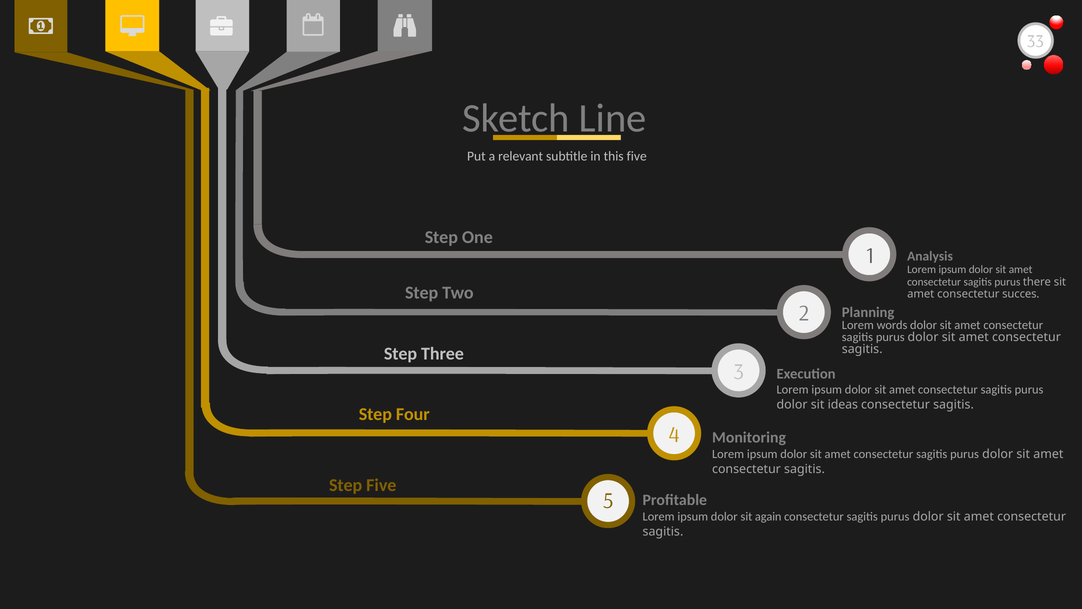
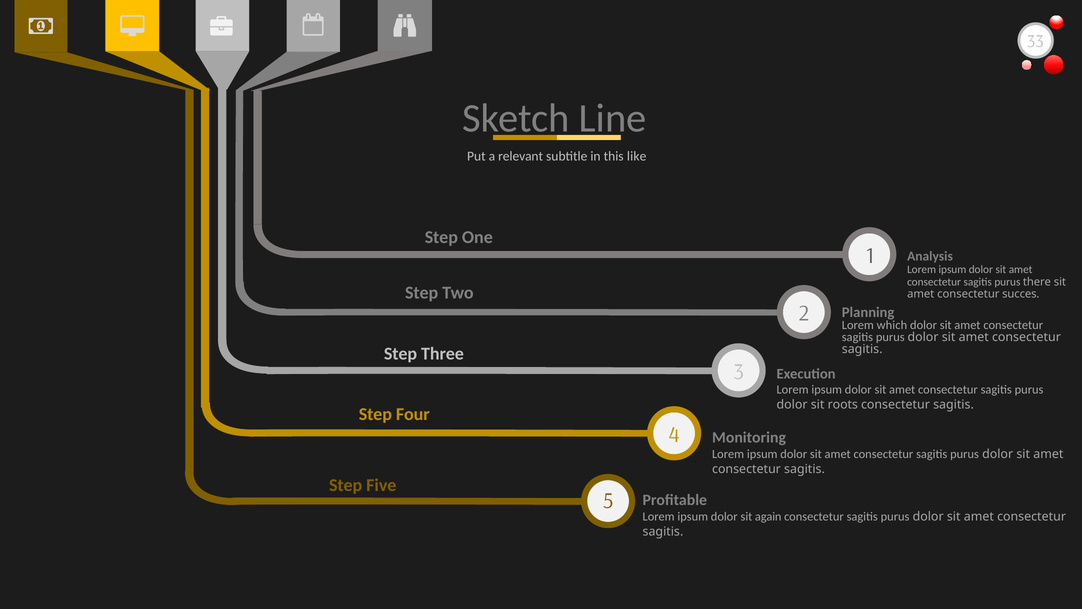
this five: five -> like (637, 156)
words: words -> which (892, 325)
ideas: ideas -> roots (843, 404)
